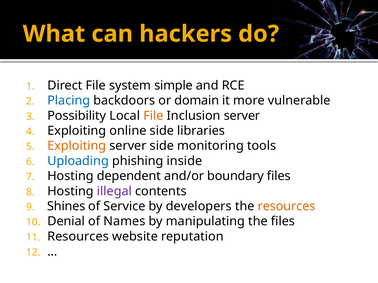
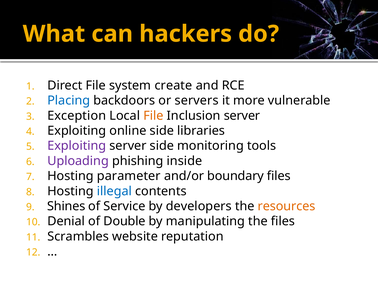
simple: simple -> create (173, 86)
domain: domain -> servers (197, 101)
Possibility: Possibility -> Exception (77, 116)
Exploiting colour: orange -> purple (77, 146)
Uploading colour: blue -> purple (78, 161)
dependent: dependent -> parameter (129, 176)
illegal colour: purple -> blue (114, 191)
Names: Names -> Double (125, 222)
Resources: Resources -> Scrambles (78, 237)
